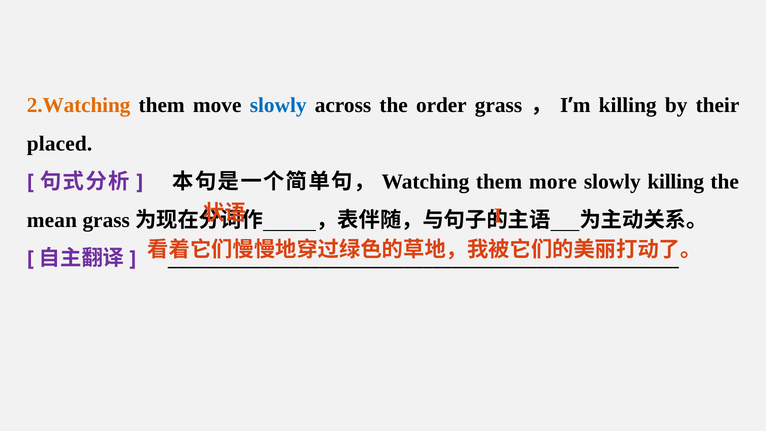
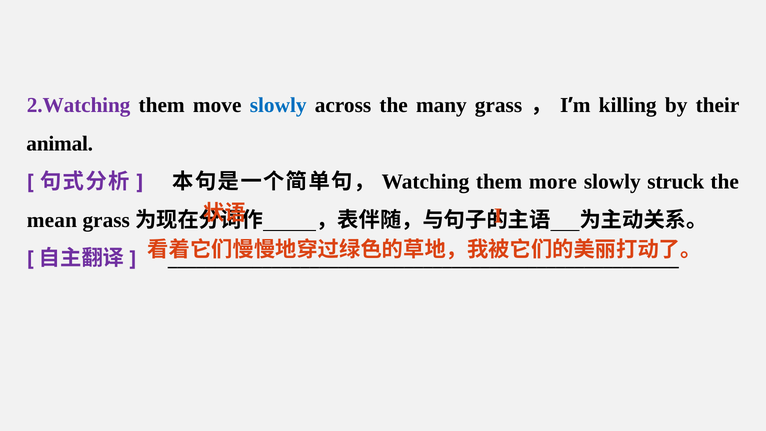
2.Watching colour: orange -> purple (79, 105)
order: order -> many (441, 105)
placed: placed -> animal (60, 143)
slowly killing: killing -> struck (676, 182)
